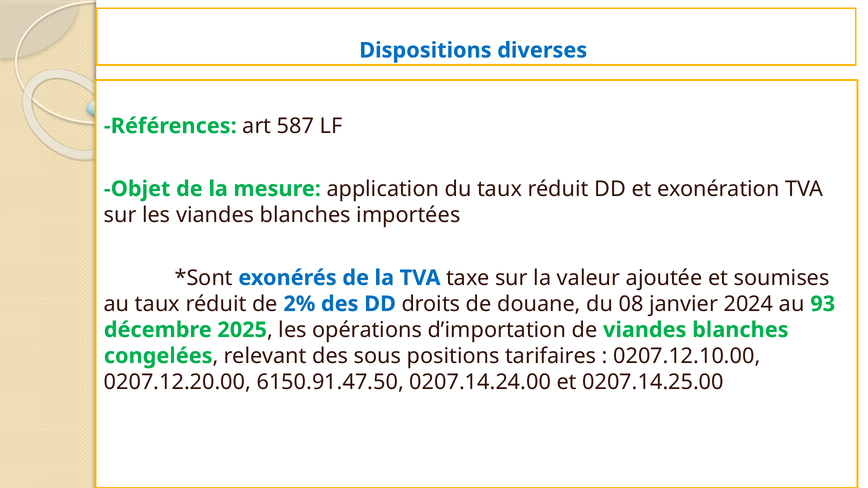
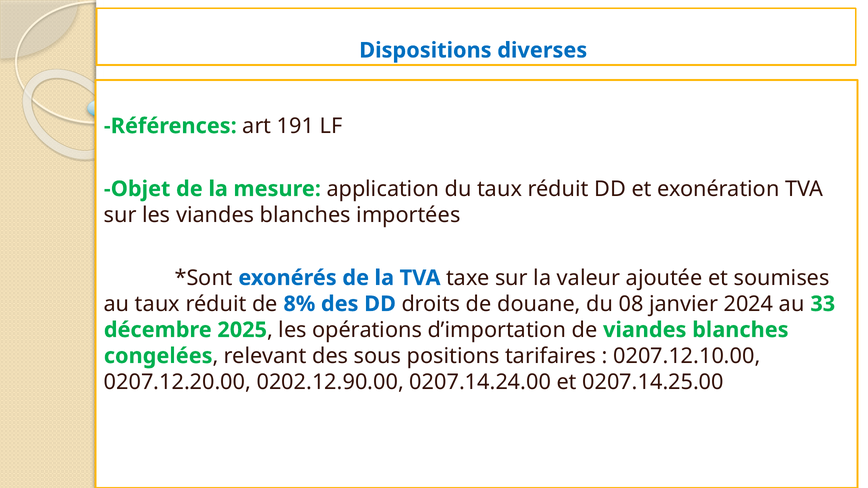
587: 587 -> 191 (296, 126)
2%: 2% -> 8% (299, 304)
93: 93 -> 33 (823, 304)
6150.91.47.50: 6150.91.47.50 -> 0202.12.90.00 (330, 382)
